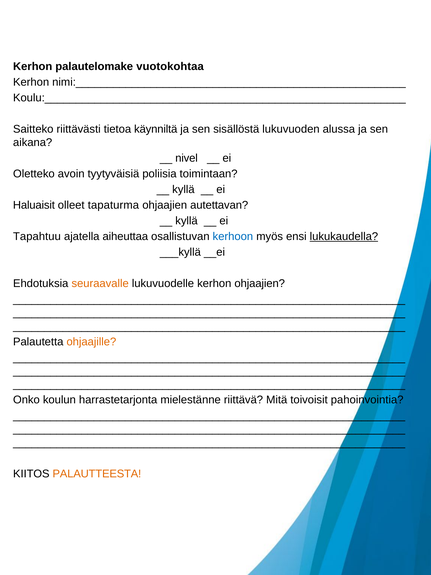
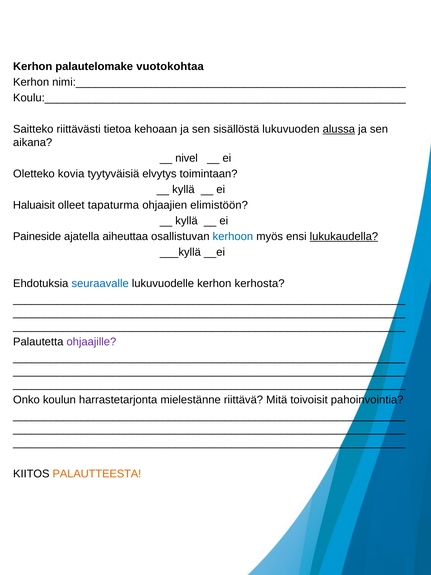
käynniltä: käynniltä -> kehoaan (156, 129)
alussa underline: none -> present (339, 129)
avoin: avoin -> kovia (71, 174)
poliisia: poliisia -> elvytys (159, 174)
autettavan: autettavan -> elimistöön (219, 205)
Tapahtuu: Tapahtuu -> Paineside (37, 236)
seuraavalle colour: orange -> blue (100, 283)
kerhon ohjaajien: ohjaajien -> kerhosta (260, 283)
ohjaajille colour: orange -> purple (91, 341)
